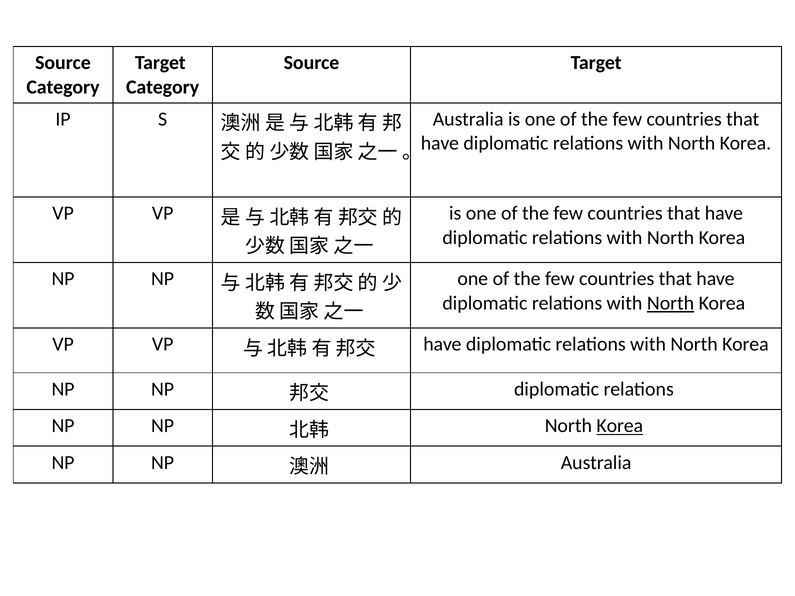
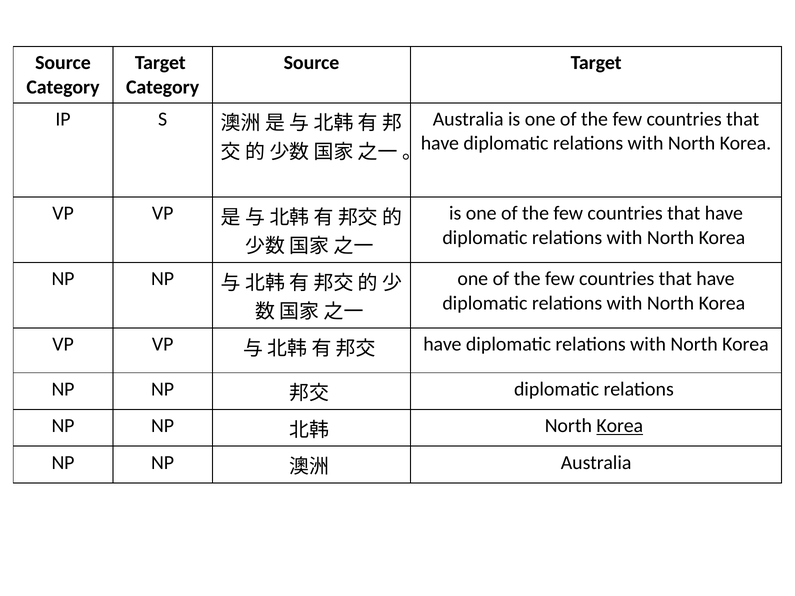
North underline: present -> none (671, 303)
